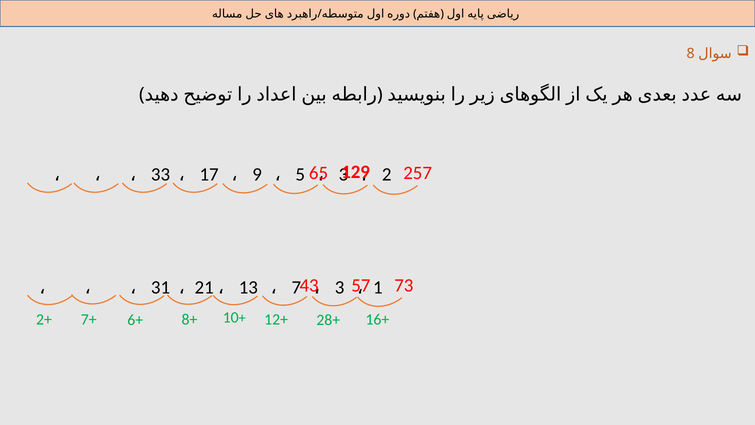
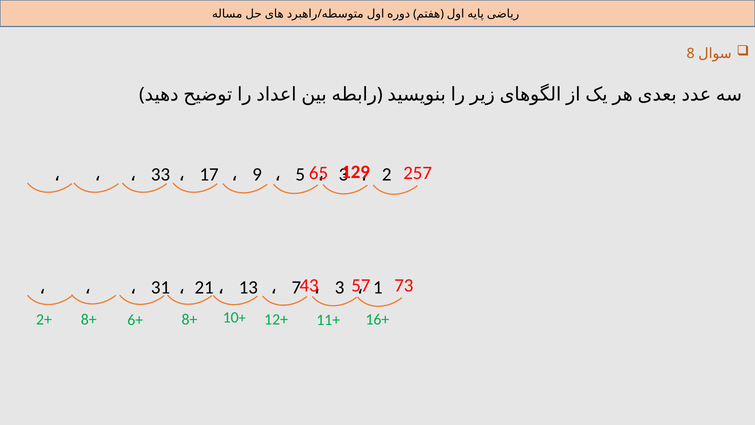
2+ 7+: 7+ -> 8+ (89, 319)
28+: 28+ -> 11+ (328, 320)
